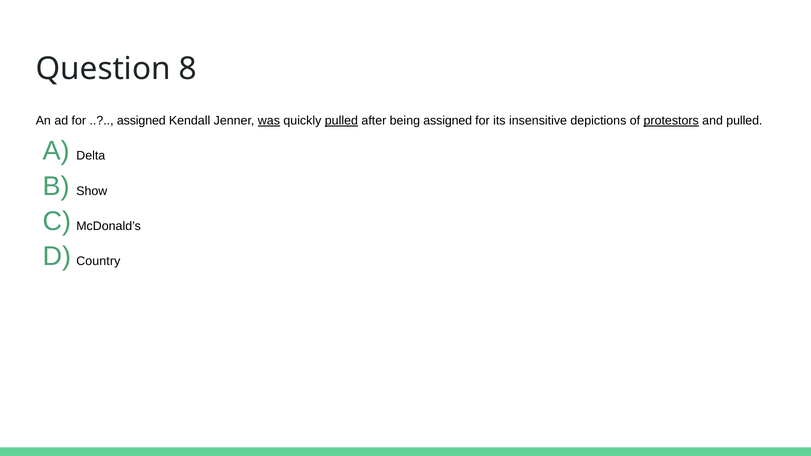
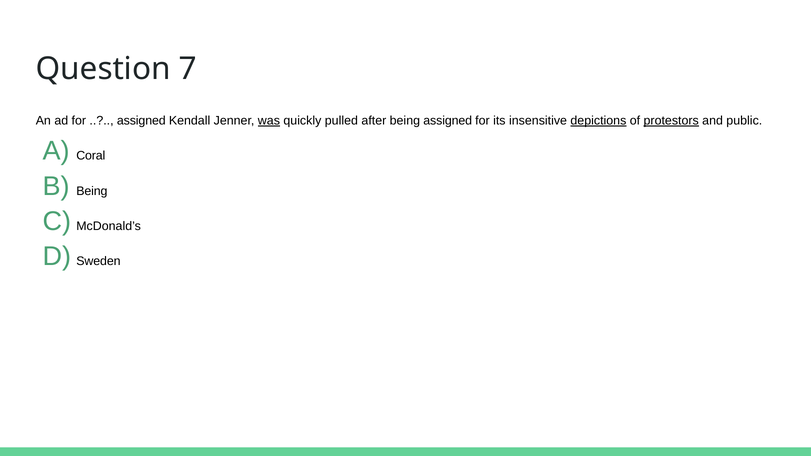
8: 8 -> 7 (188, 69)
pulled underline: present -> none (341, 121)
depictions underline: none -> present (598, 121)
and pulled: pulled -> public (744, 121)
Delta: Delta -> Coral (91, 156)
Show: Show -> Being (92, 191)
Country: Country -> Sweden (98, 261)
